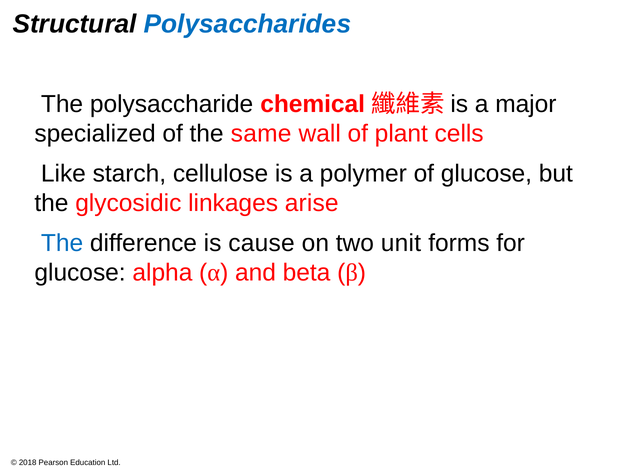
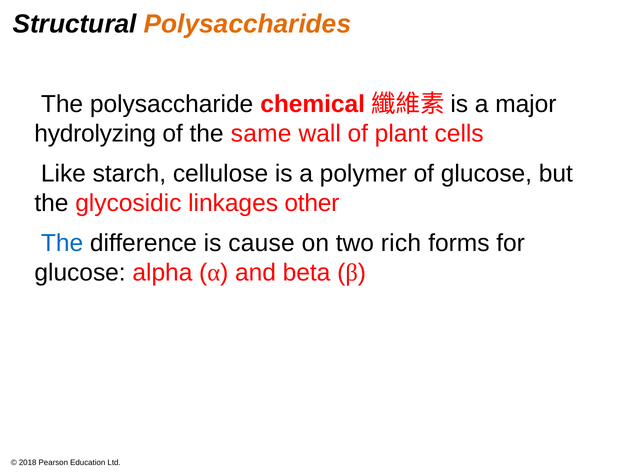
Polysaccharides colour: blue -> orange (248, 24)
specialized: specialized -> hydrolyzing (95, 134)
arise: arise -> other (312, 203)
unit: unit -> rich (401, 243)
